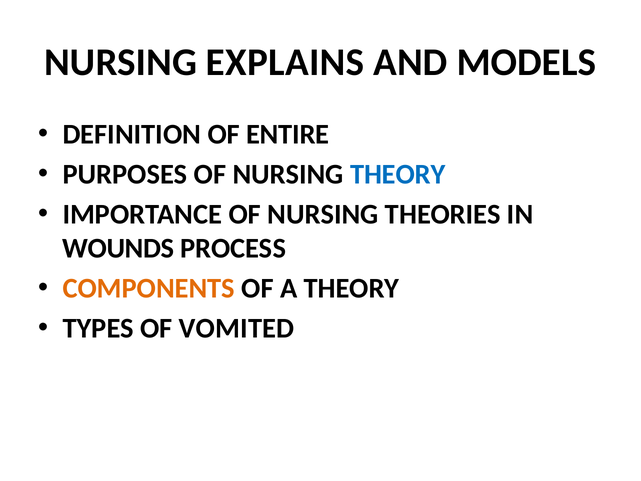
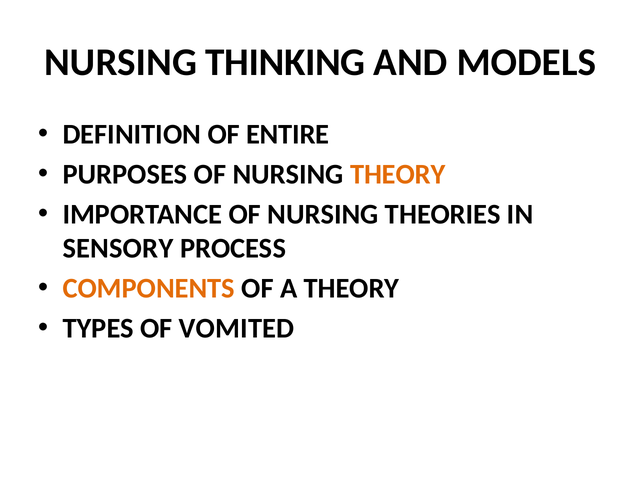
EXPLAINS: EXPLAINS -> THINKING (285, 62)
THEORY colour: blue -> orange (398, 174)
WOUNDS: WOUNDS -> SENSORY (118, 248)
